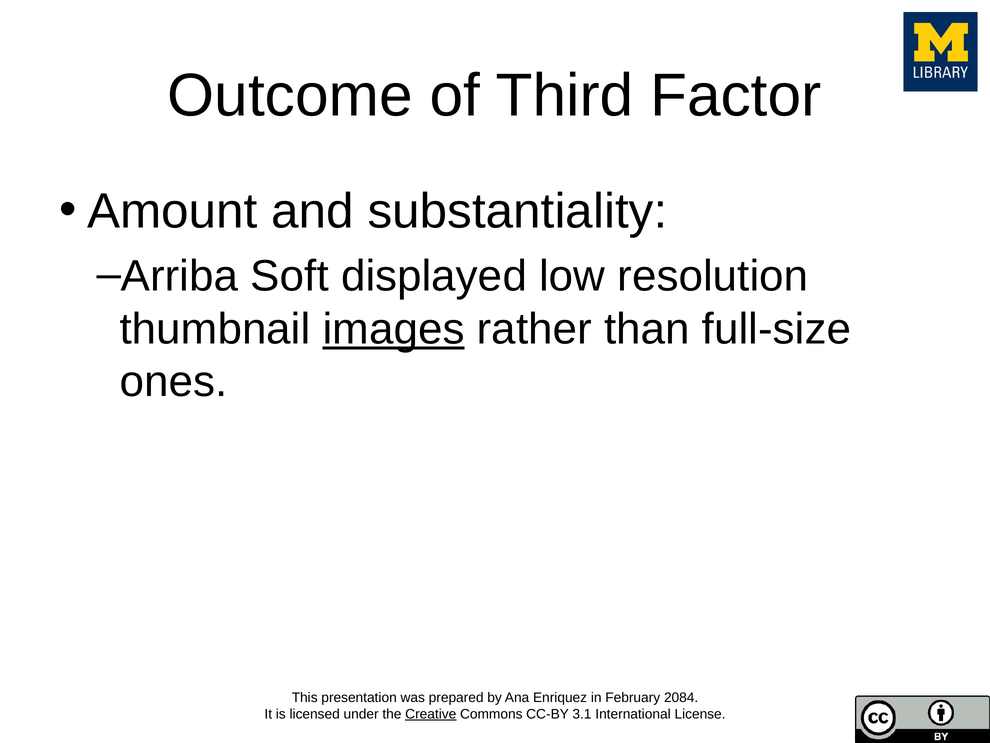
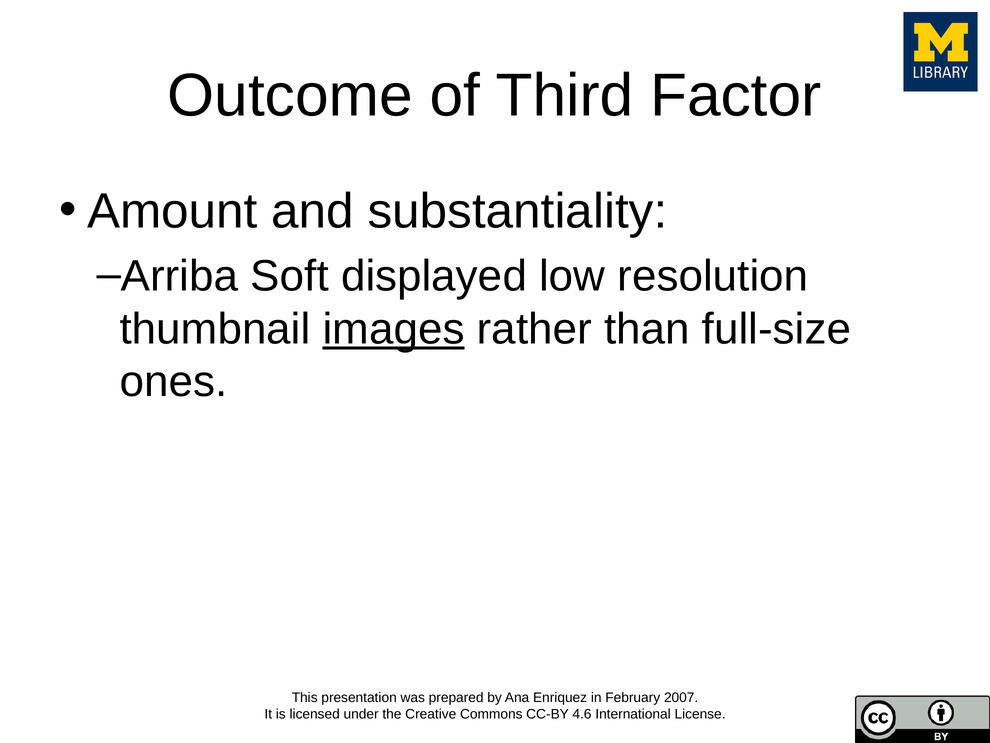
2084: 2084 -> 2007 (681, 697)
Creative underline: present -> none (431, 714)
3.1: 3.1 -> 4.6 (582, 714)
